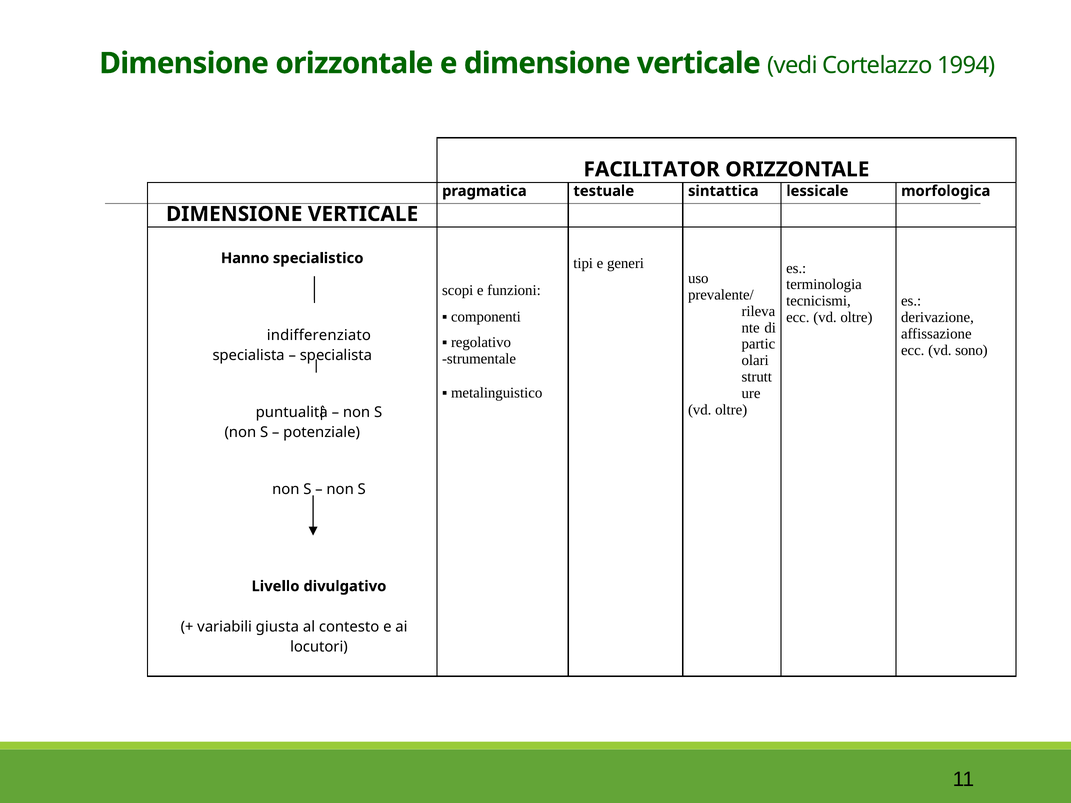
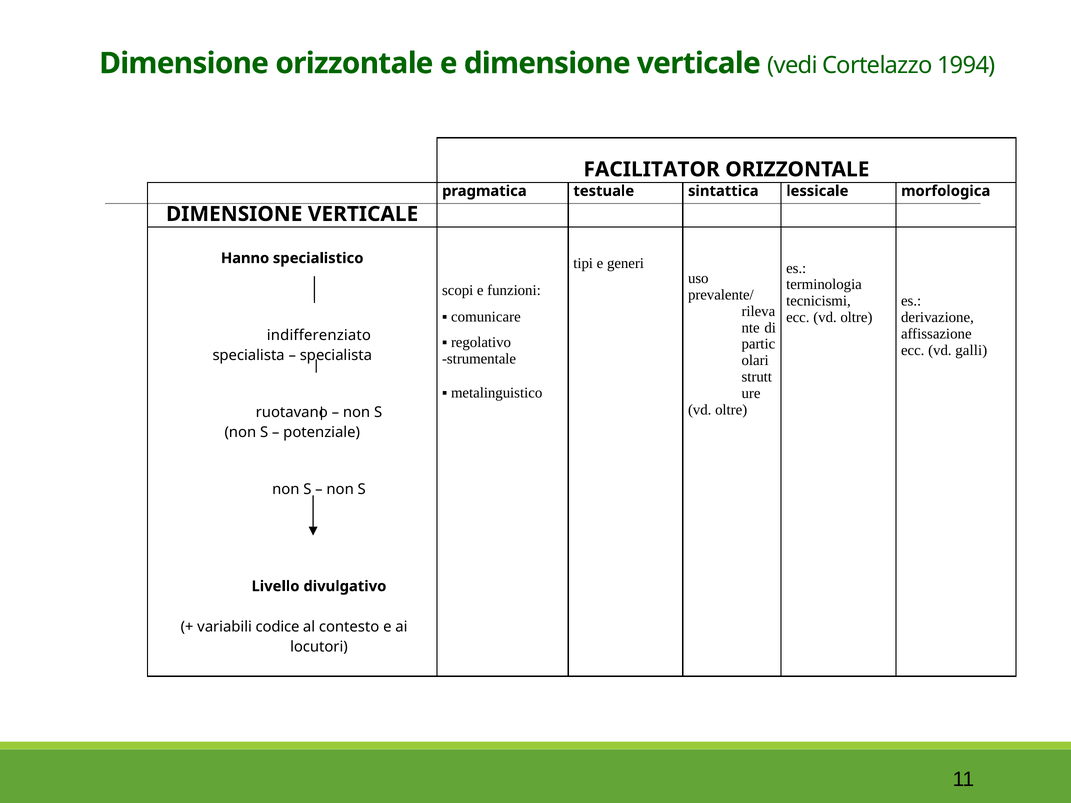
componenti: componenti -> comunicare (486, 317)
sono: sono -> galli (971, 350)
puntualità: puntualità -> ruotavano (292, 412)
giusta: giusta -> codice (278, 627)
